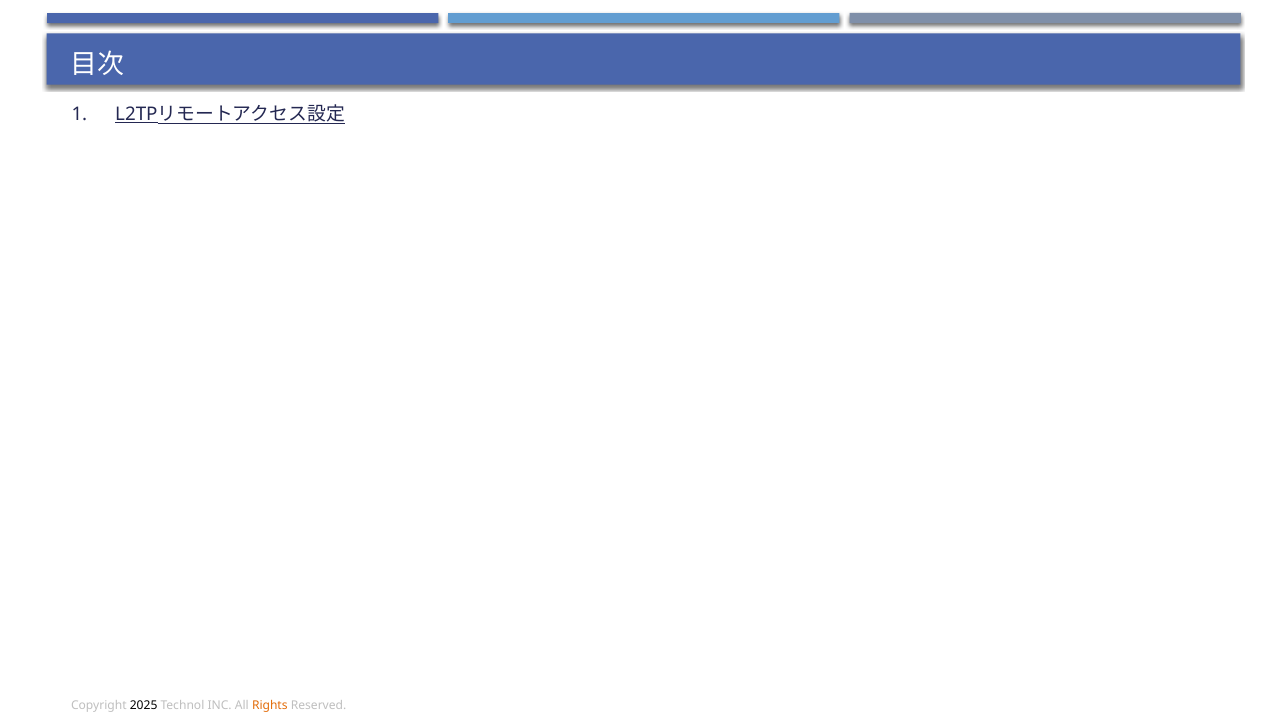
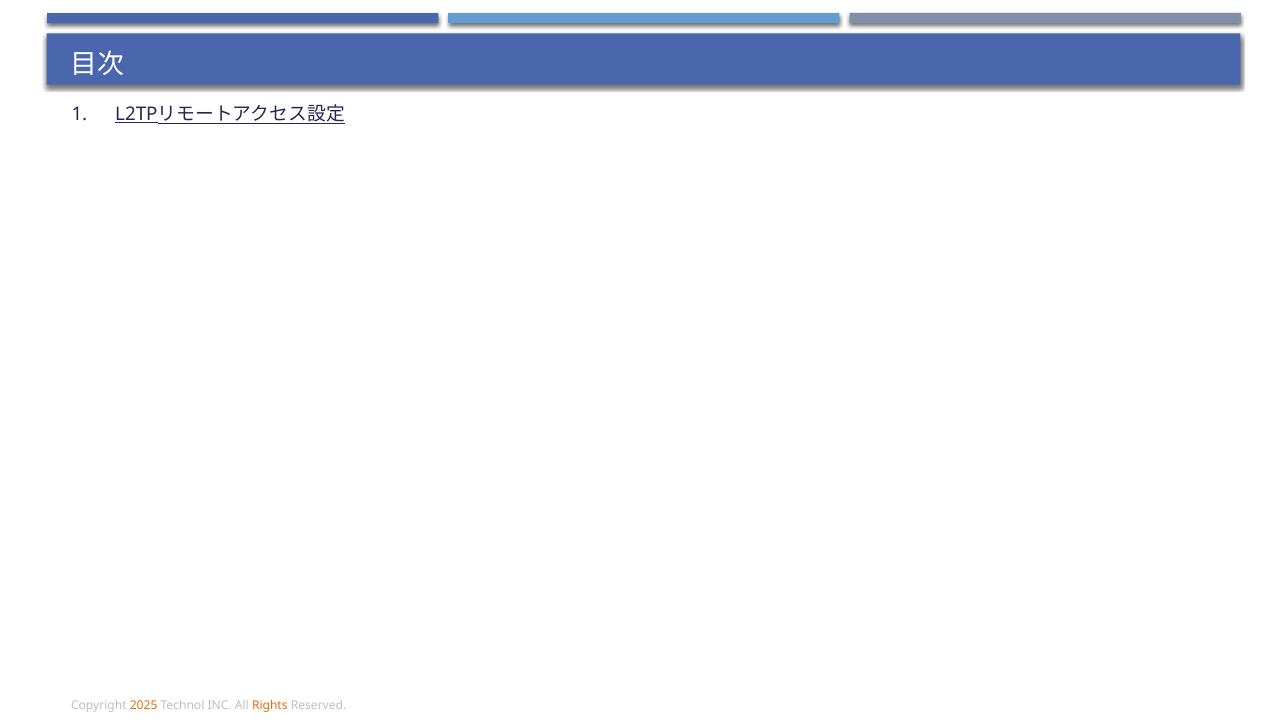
2025 colour: black -> orange (144, 706)
